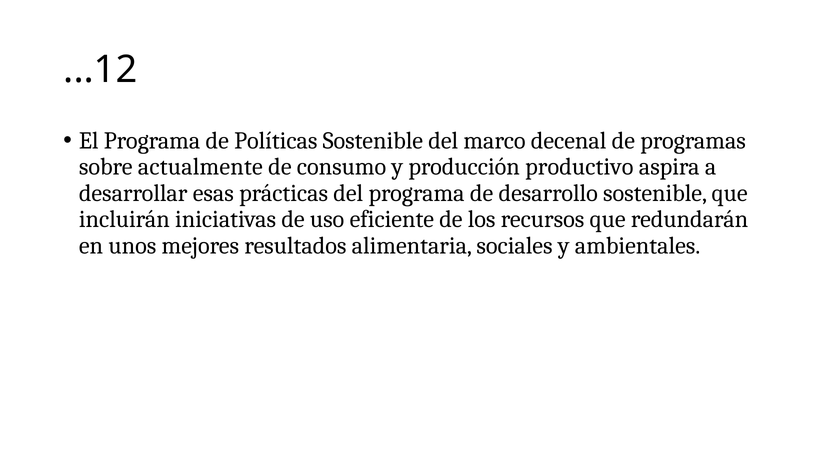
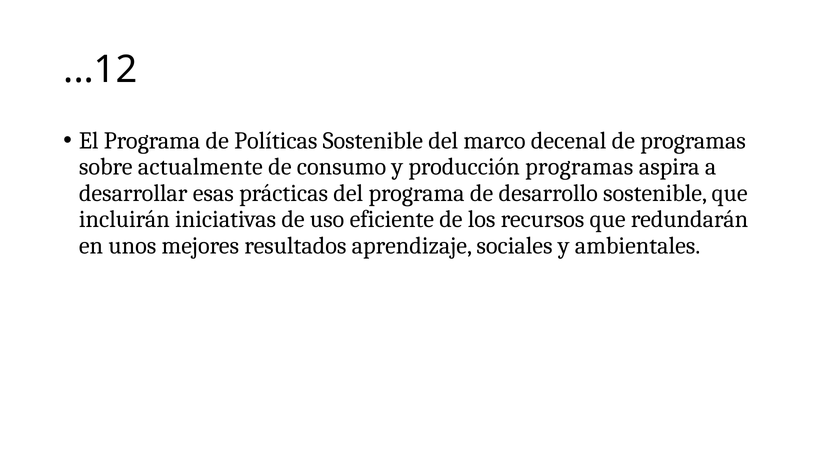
producción productivo: productivo -> programas (579, 167)
alimentaria: alimentaria -> aprendizaje (412, 245)
